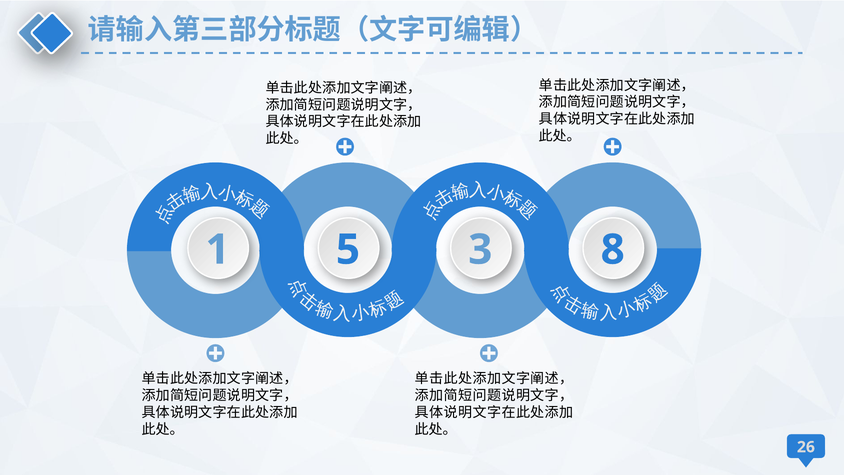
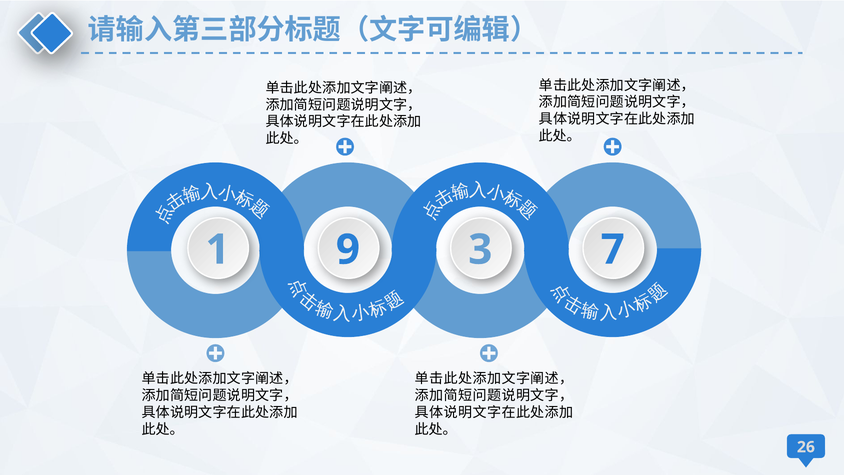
5: 5 -> 9 (348, 250)
8: 8 -> 7 (613, 250)
